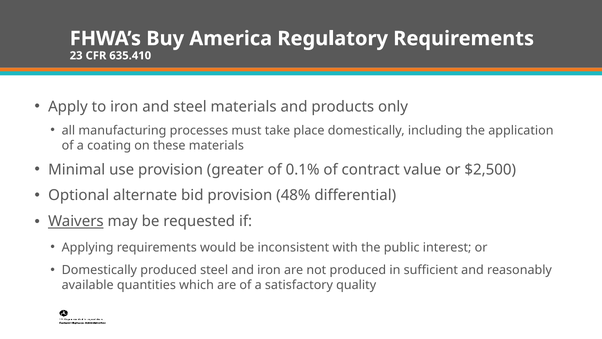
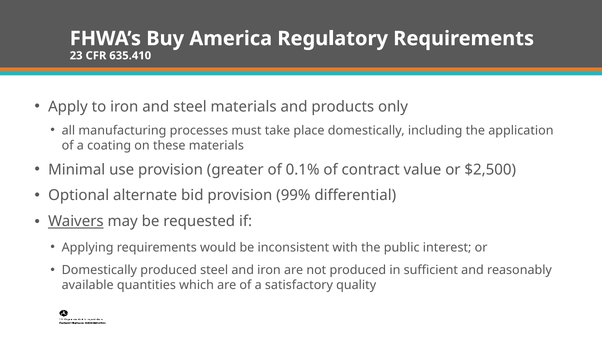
48%: 48% -> 99% (293, 195)
